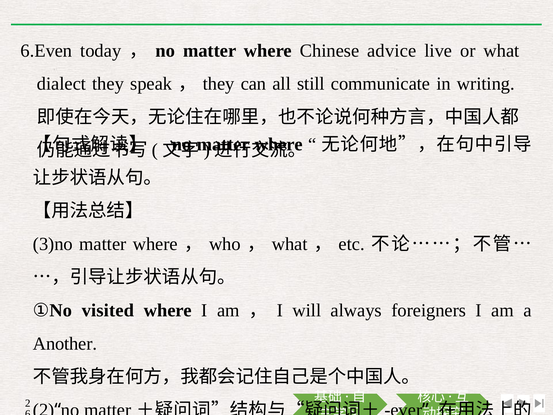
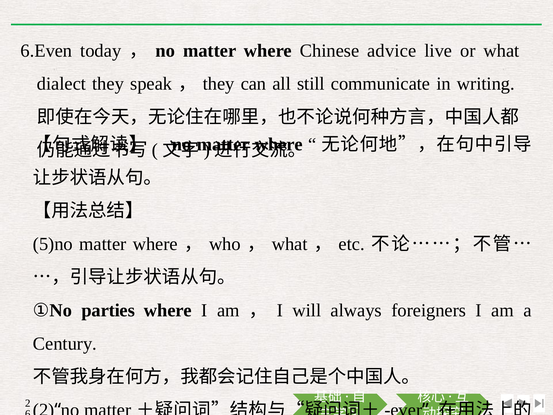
3)no: 3)no -> 5)no (53, 244)
visited: visited -> parties (108, 310)
Another: Another -> Century (65, 343)
